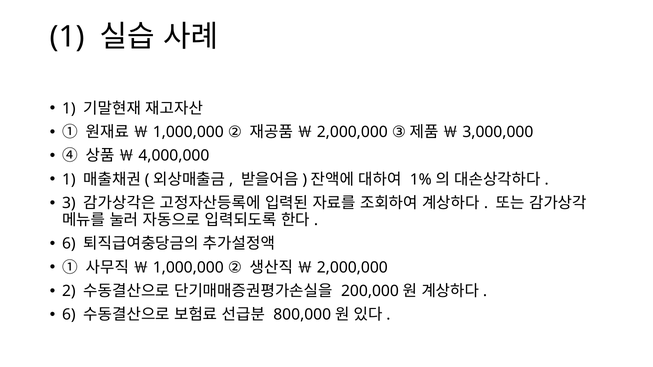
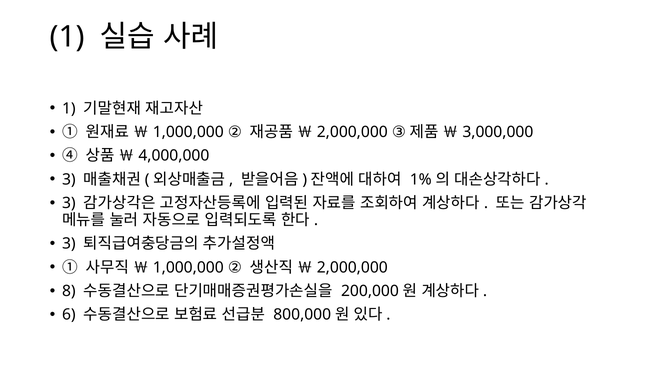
1: 1 -> 3 (69, 180)
6: 6 -> 3 (69, 244)
2: 2 -> 8 (69, 291)
